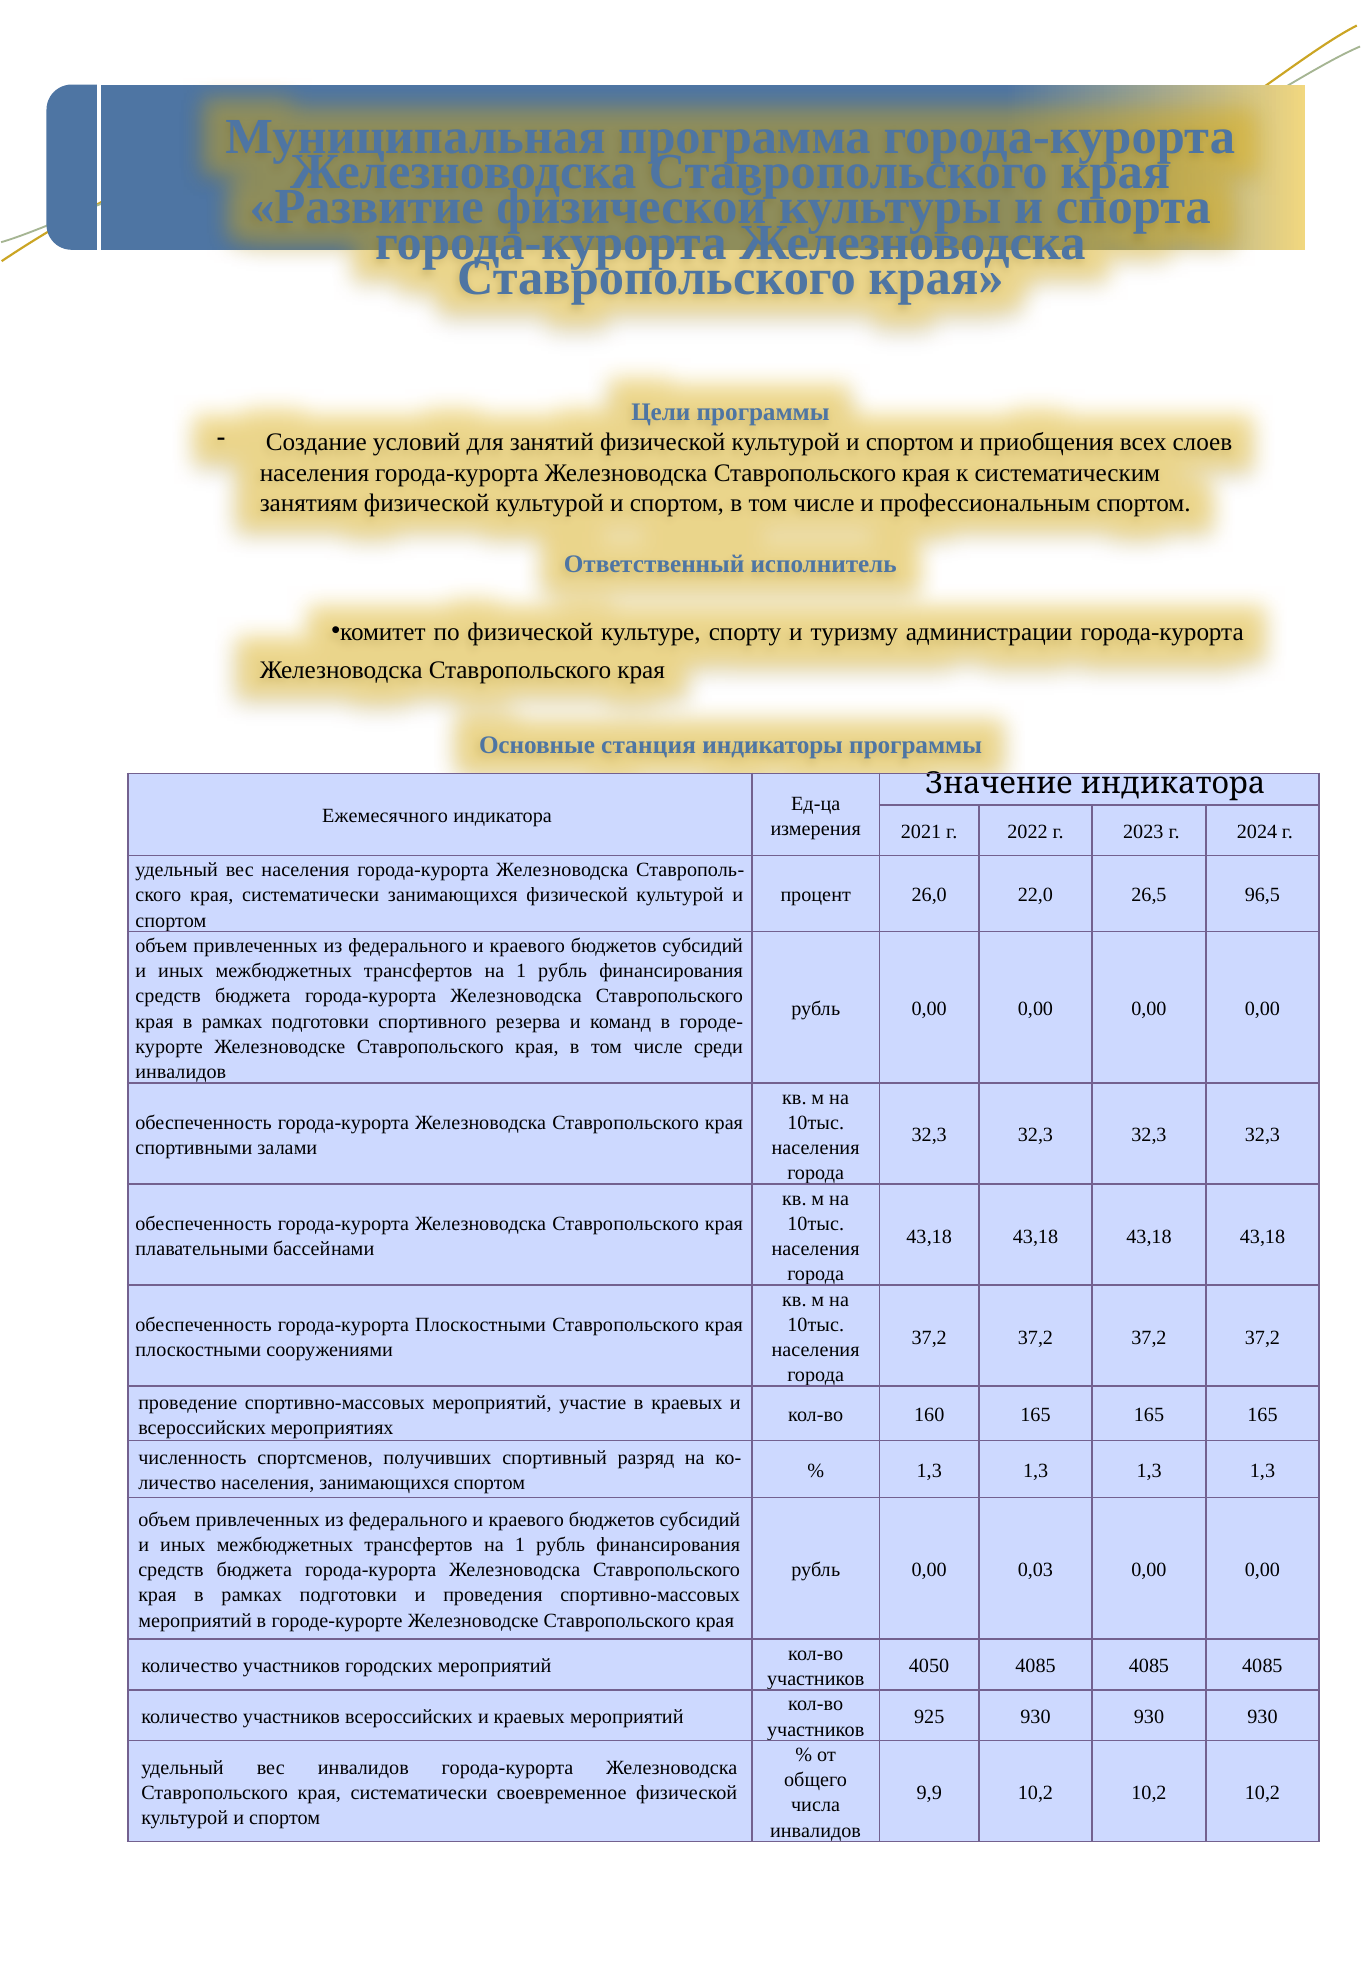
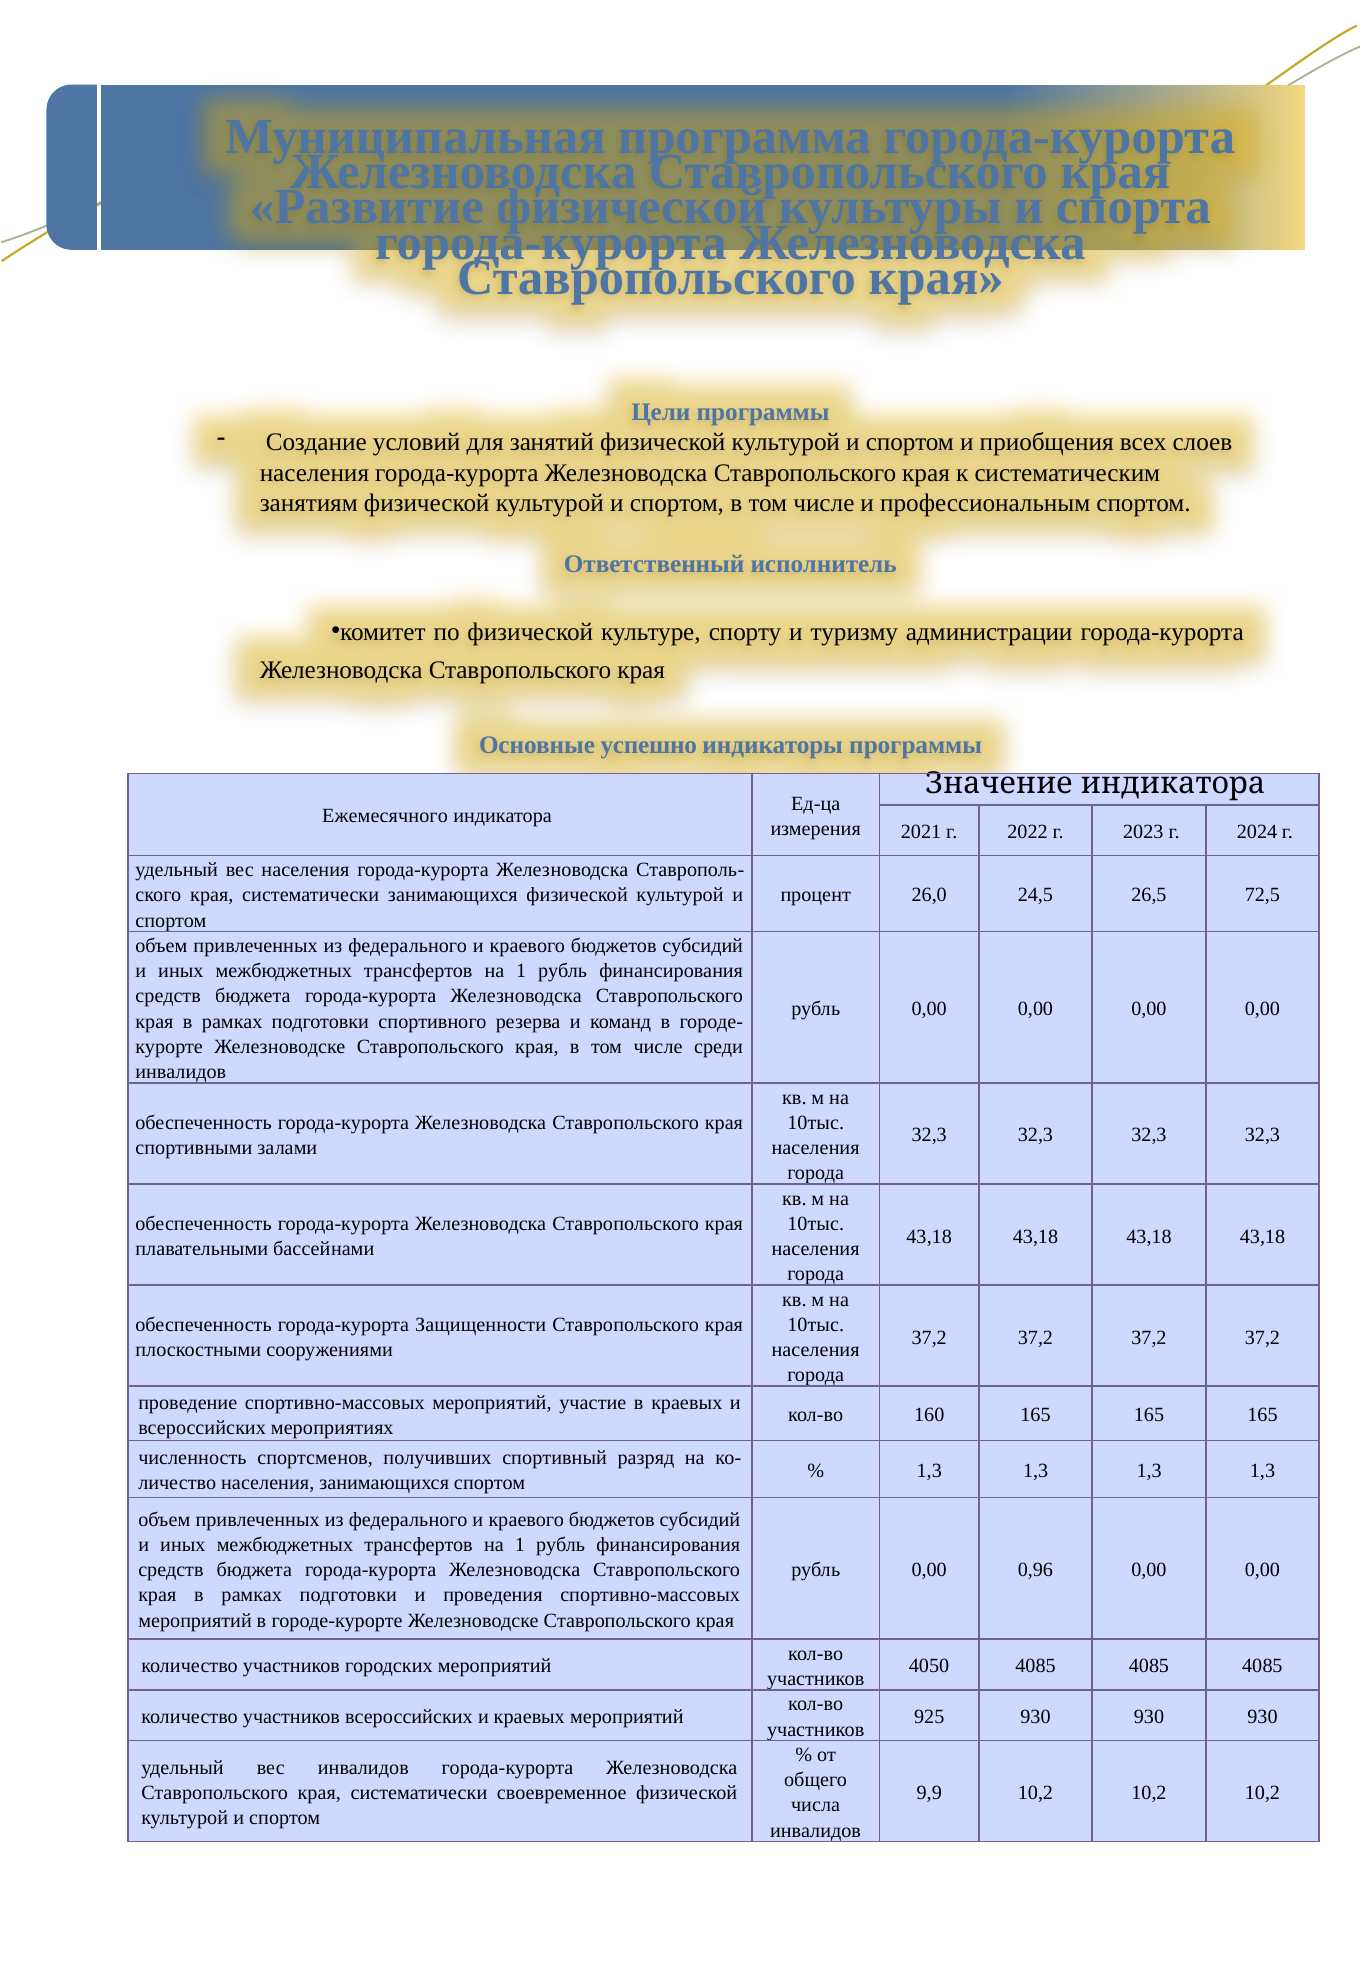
станция: станция -> успешно (649, 745)
22,0: 22,0 -> 24,5 (1035, 895)
96,5: 96,5 -> 72,5 (1262, 895)
города-курорта Плоскостными: Плоскостными -> Защищенности (481, 1324)
0,03: 0,03 -> 0,96 (1035, 1569)
